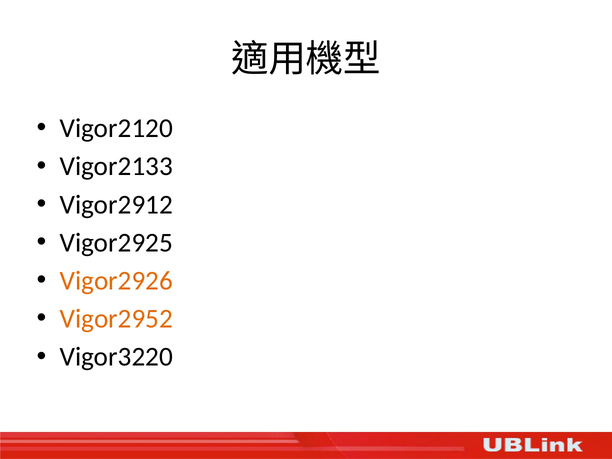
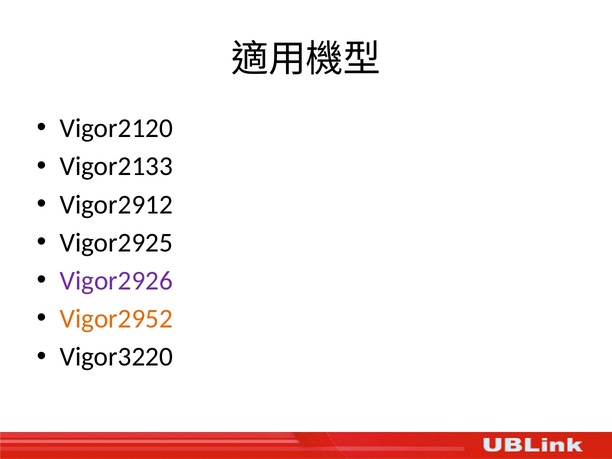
Vigor2926 colour: orange -> purple (116, 281)
